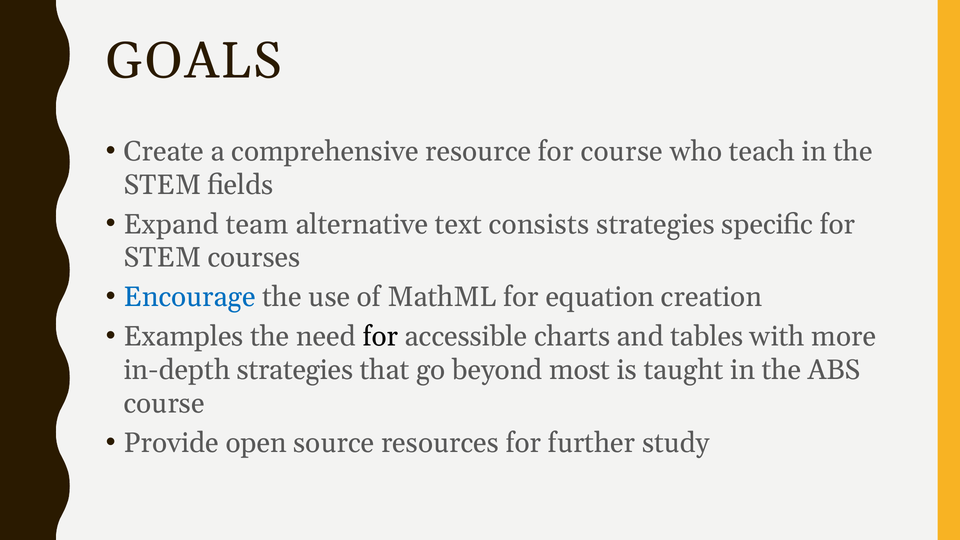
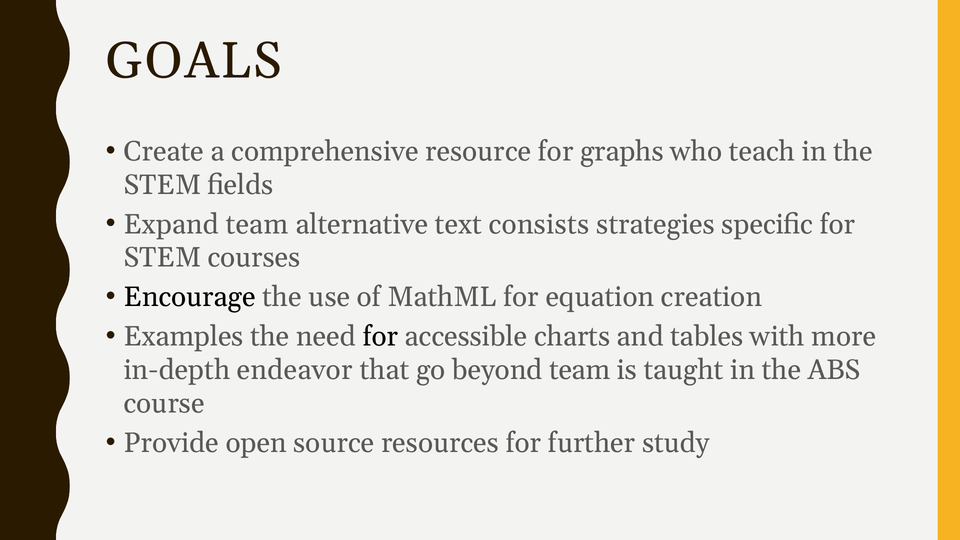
for course: course -> graphs (622, 151)
Encourage colour: blue -> black (190, 297)
in-depth strategies: strategies -> endeavor (295, 370)
beyond most: most -> team (580, 370)
